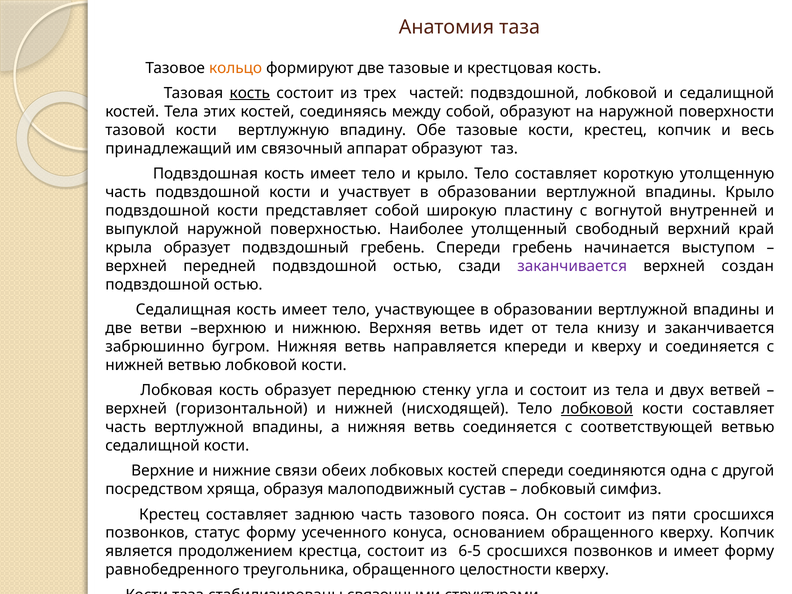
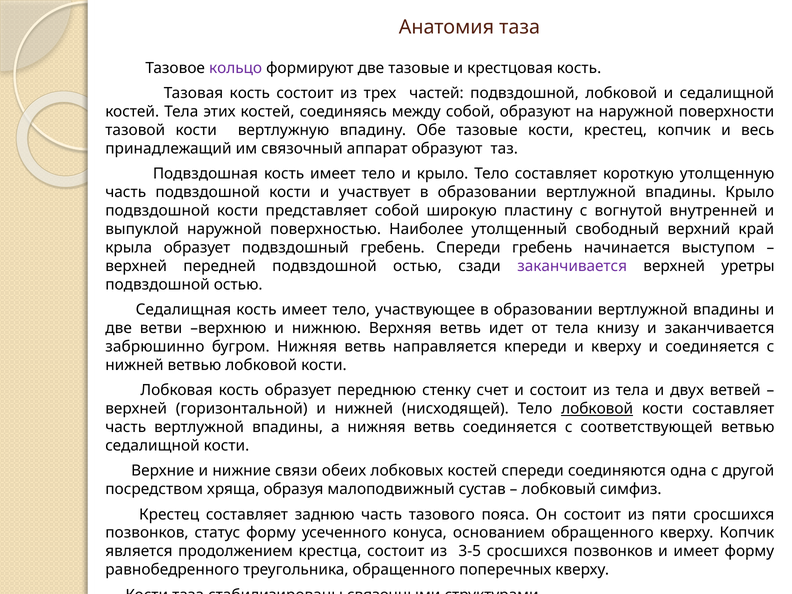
кольцо colour: orange -> purple (236, 68)
кость underline: present -> none (250, 93)
создан: создан -> уретры (748, 266)
угла: угла -> счет (493, 390)
6-5: 6-5 -> 3-5 (470, 551)
целостности: целостности -> поперечных (505, 570)
